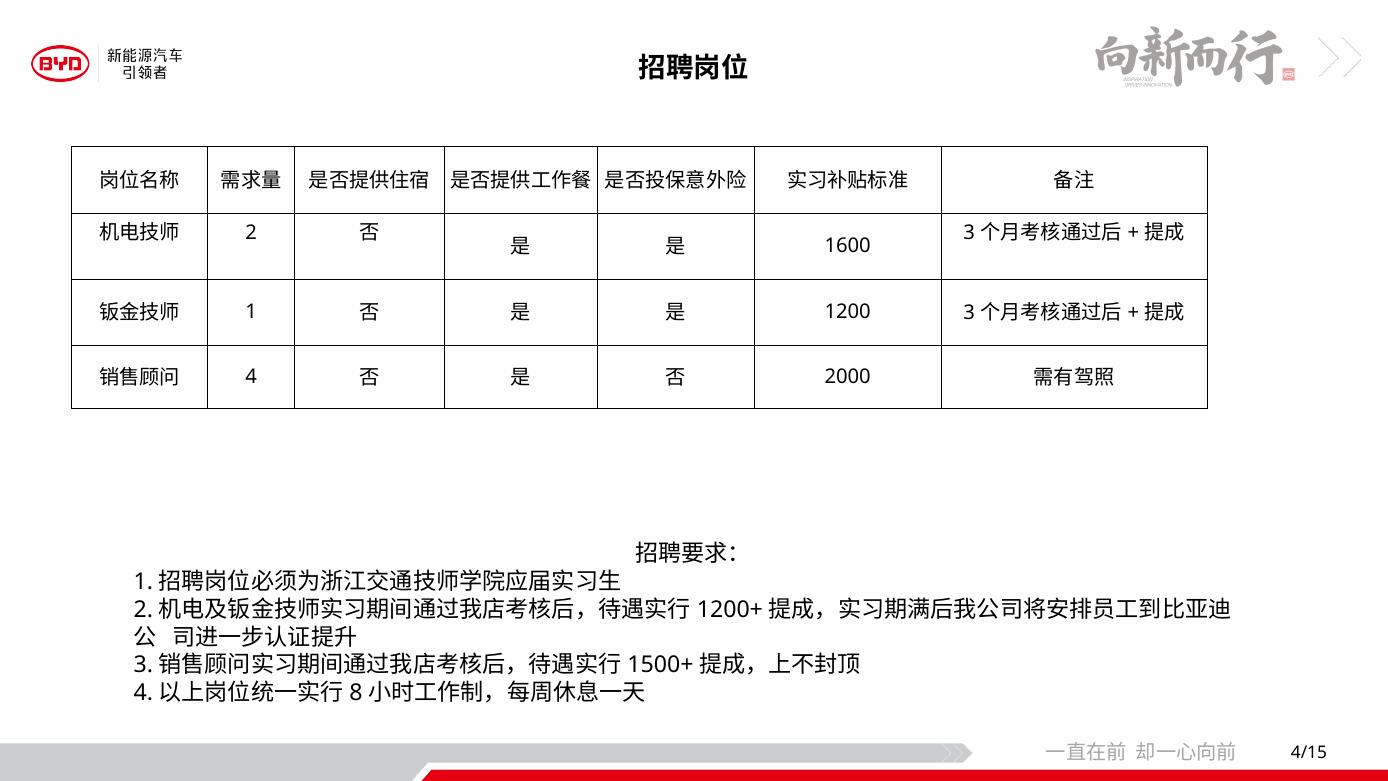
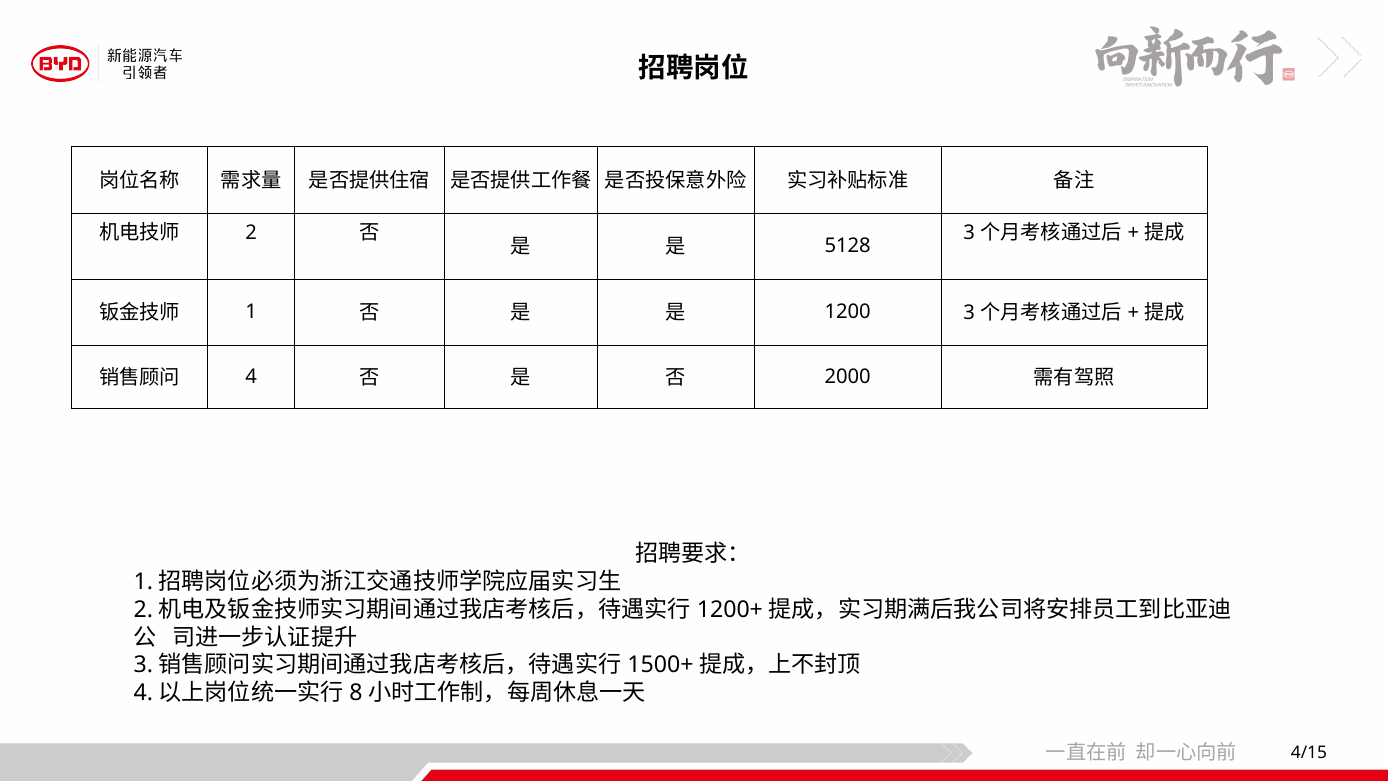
1600: 1600 -> 5128 (848, 246)
